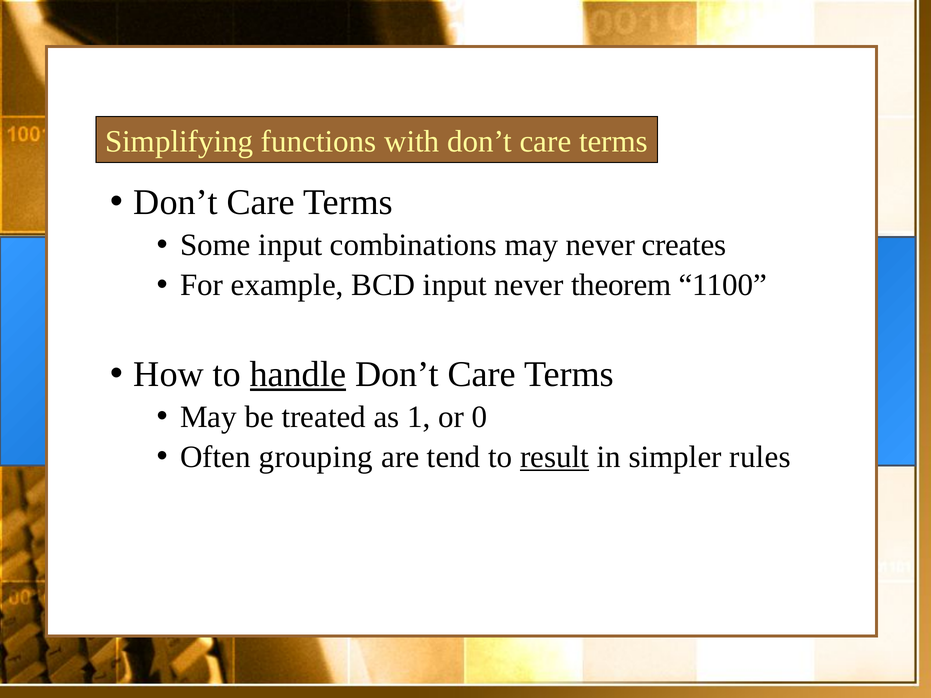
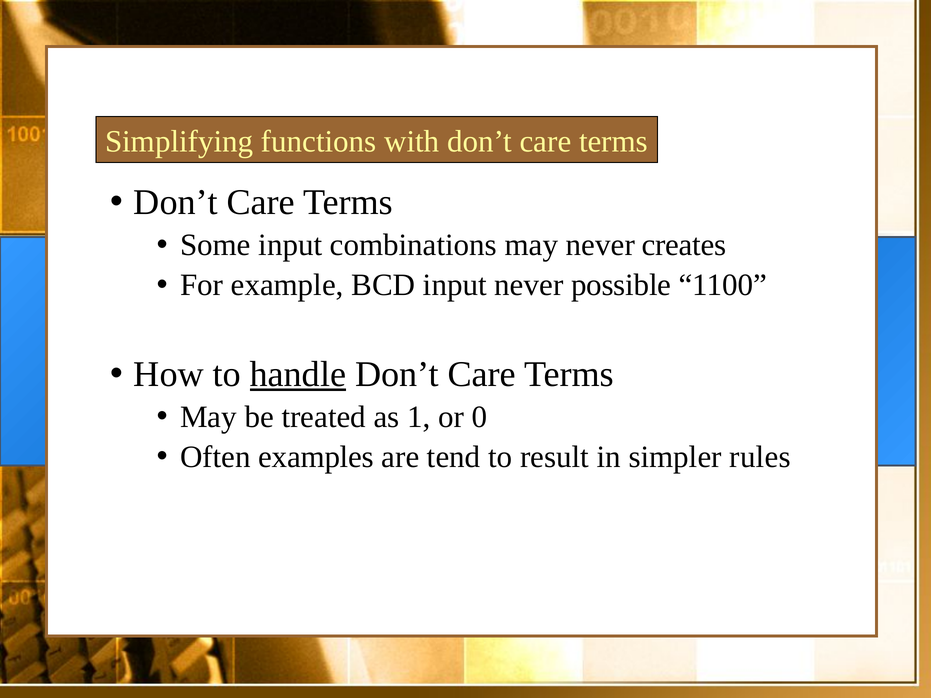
theorem: theorem -> possible (621, 285)
grouping: grouping -> examples (316, 457)
result underline: present -> none (554, 457)
